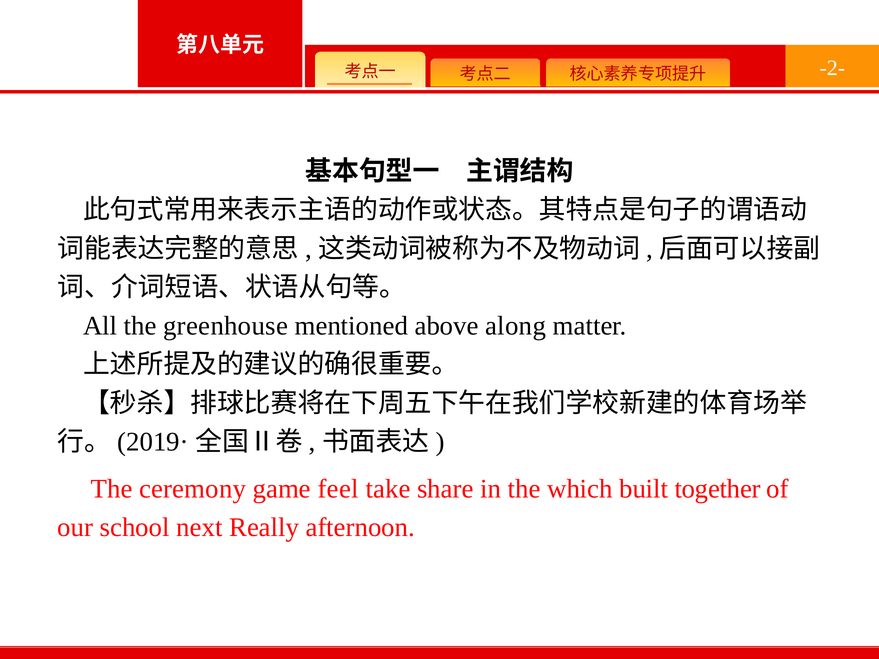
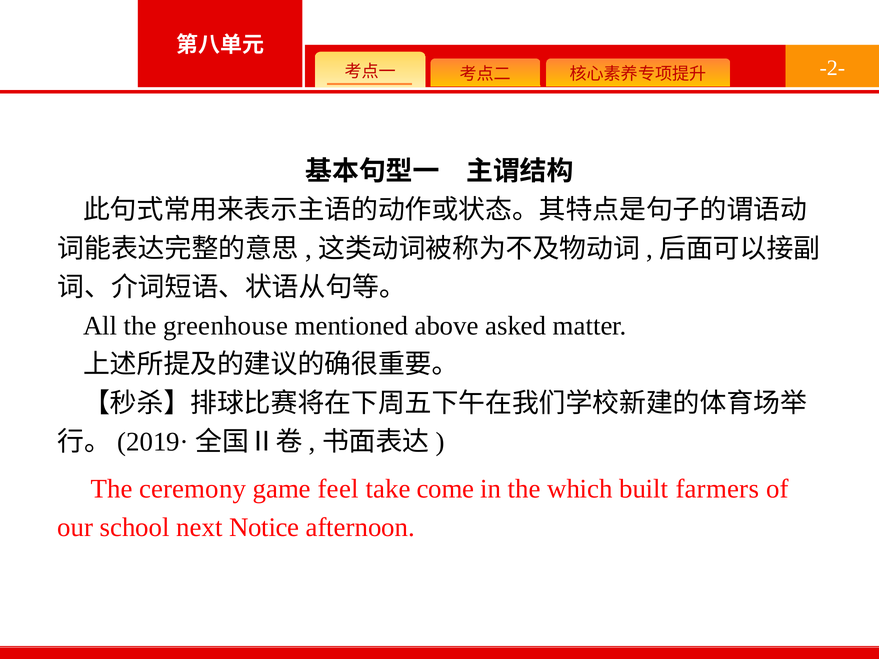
along: along -> asked (516, 326)
share: share -> come (445, 489)
together: together -> farmers (717, 489)
Really: Really -> Notice (264, 528)
